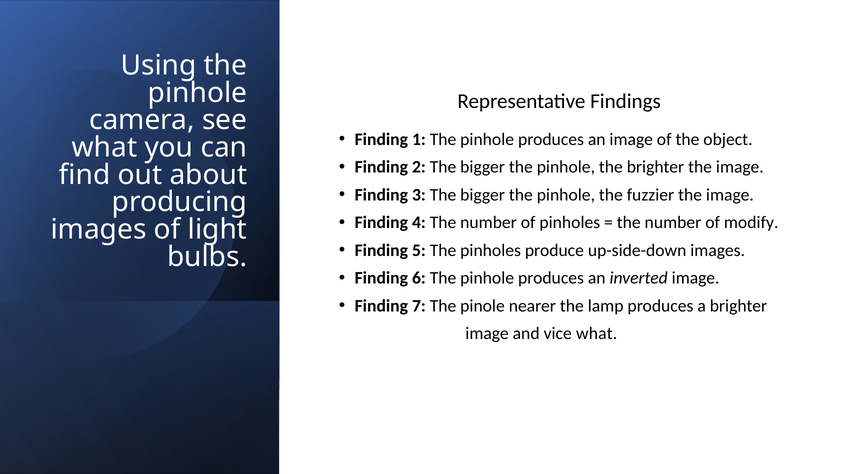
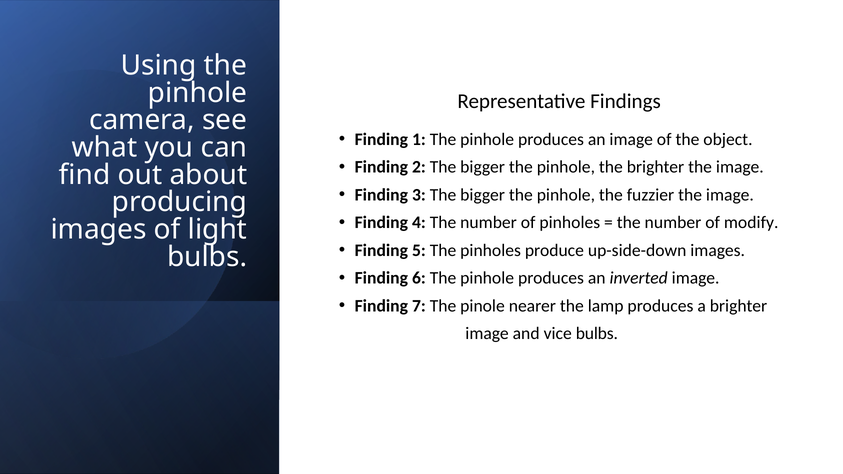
vice what: what -> bulbs (597, 334)
